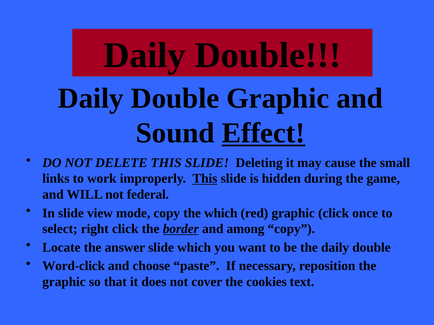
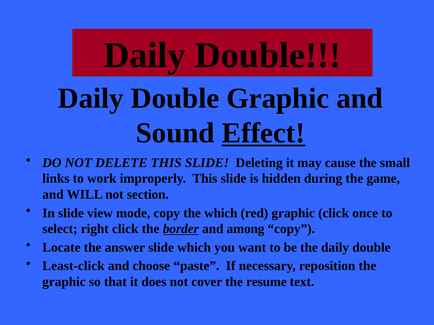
This underline: present -> none (205, 179)
federal: federal -> section (148, 195)
Word-click: Word-click -> Least-click (74, 266)
cookies: cookies -> resume (266, 282)
